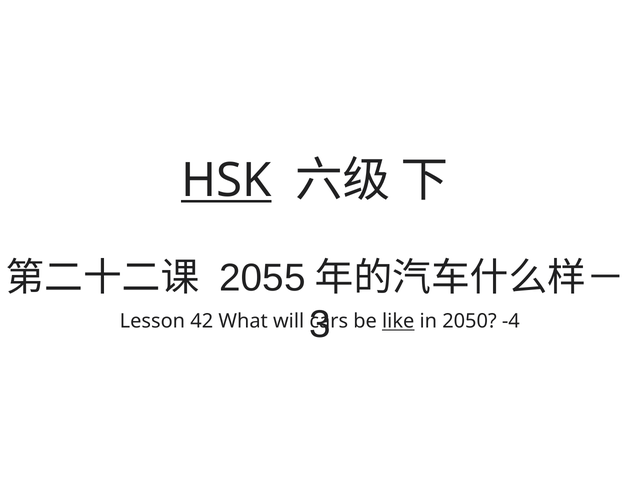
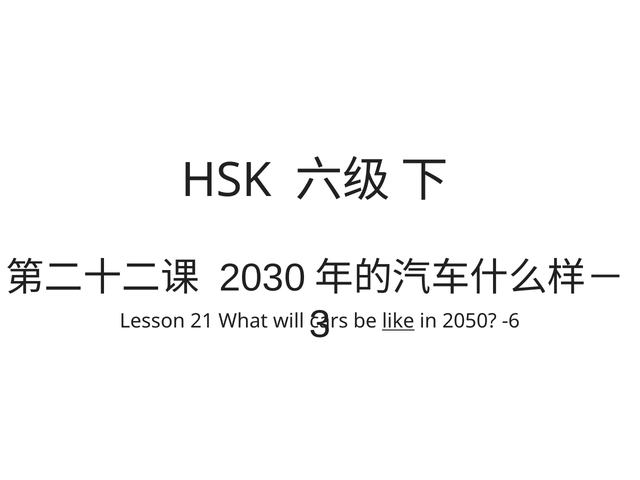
HSK underline: present -> none (226, 181)
2055: 2055 -> 2030 (262, 278)
42: 42 -> 21 (202, 321)
-4: -4 -> -6 (511, 321)
